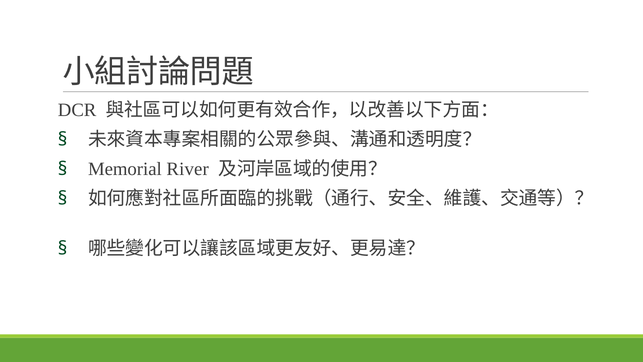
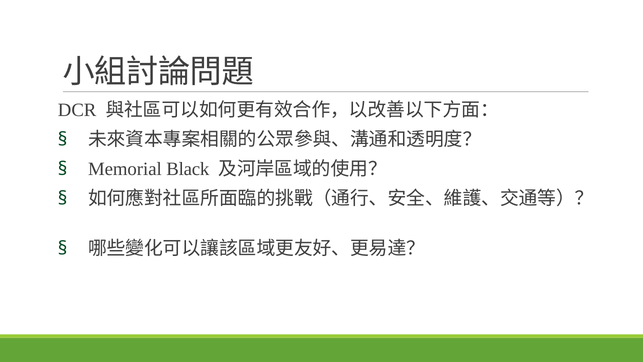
River: River -> Black (188, 169)
